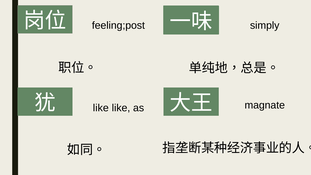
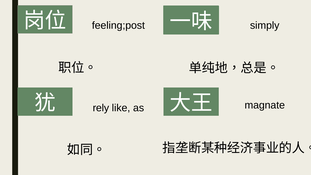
like: like -> rely (101, 108)
